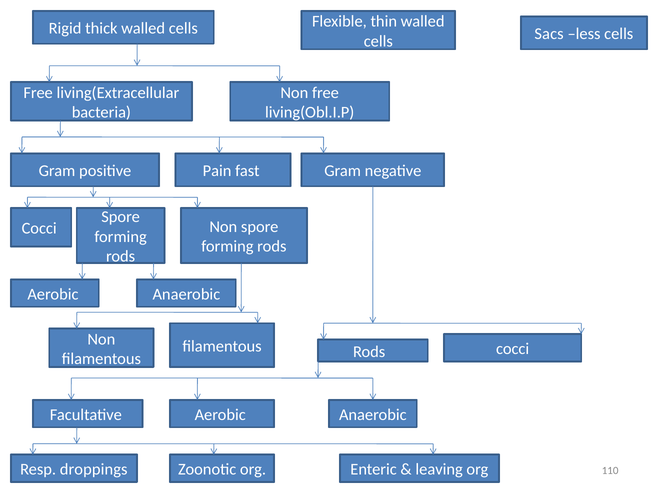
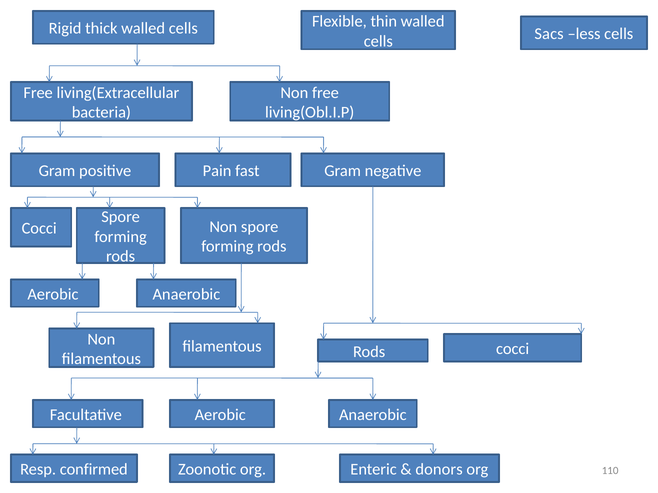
droppings: droppings -> confirmed (94, 470)
leaving: leaving -> donors (439, 470)
